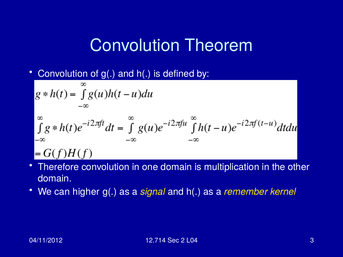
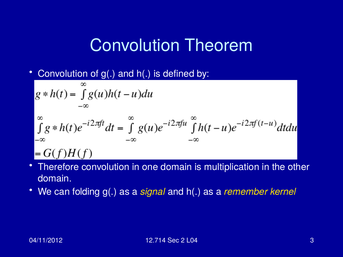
higher: higher -> folding (86, 192)
